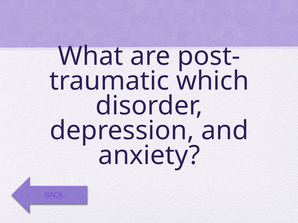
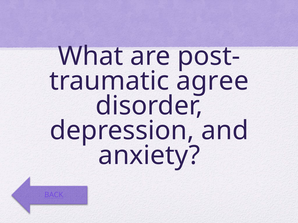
which: which -> agree (212, 81)
